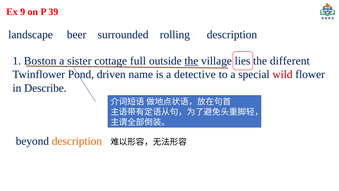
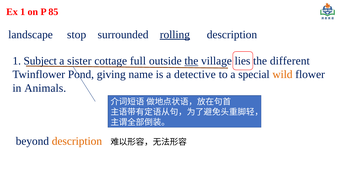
Ex 9: 9 -> 1 (23, 12)
39: 39 -> 85 (53, 12)
beer: beer -> stop (77, 35)
rolling underline: none -> present (175, 35)
Boston: Boston -> Subject (40, 61)
driven: driven -> giving (111, 74)
wild colour: red -> orange (282, 74)
Describe: Describe -> Animals (45, 88)
